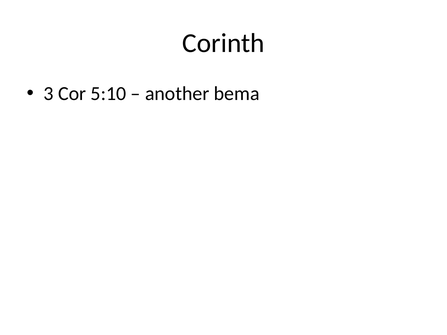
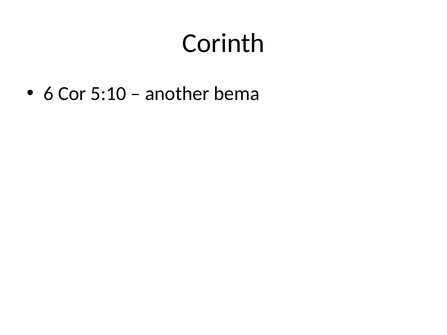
3: 3 -> 6 (49, 94)
